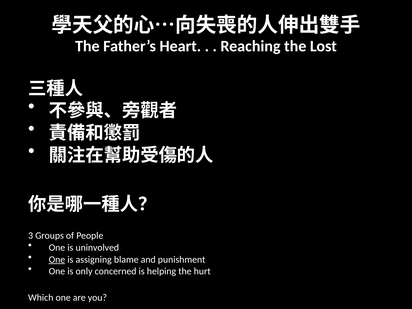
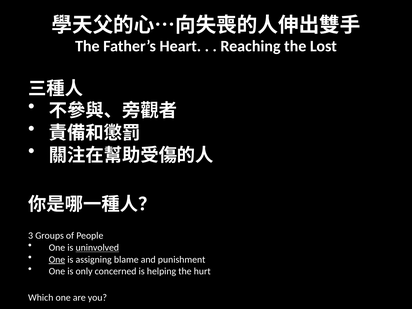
uninvolved underline: none -> present (97, 248)
